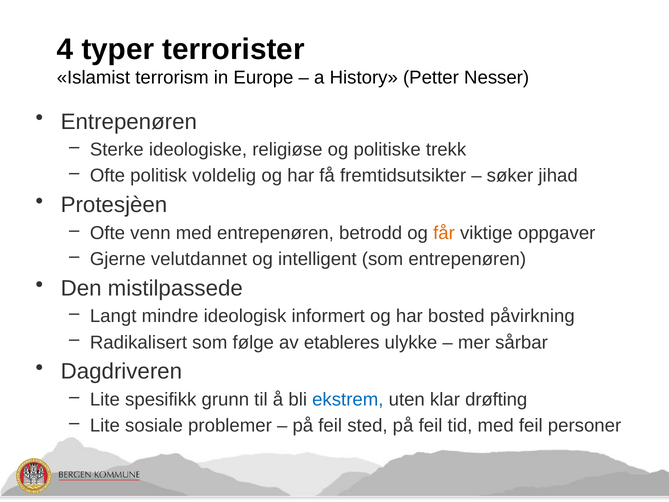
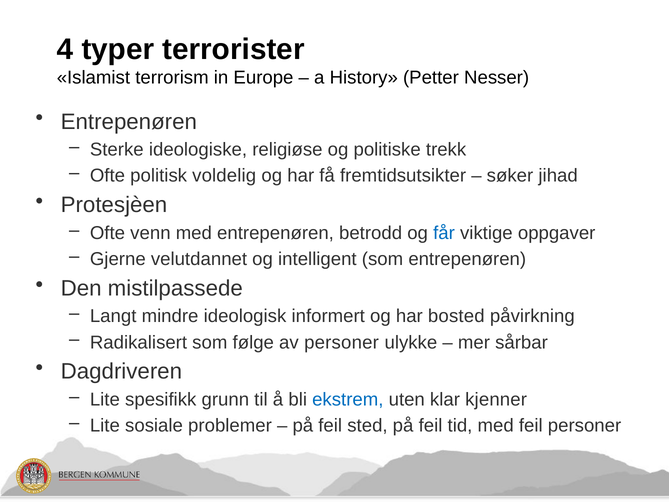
får colour: orange -> blue (444, 233)
av etableres: etableres -> personer (342, 342)
drøfting: drøfting -> kjenner (496, 399)
